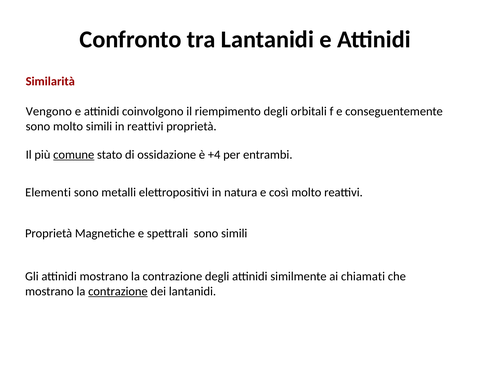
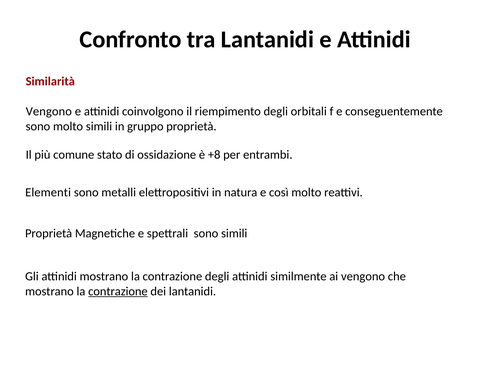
in reattivi: reattivi -> gruppo (145, 126)
comune underline: present -> none (74, 155)
+4: +4 -> +8 (214, 155)
ai chiamati: chiamati -> vengono (363, 277)
